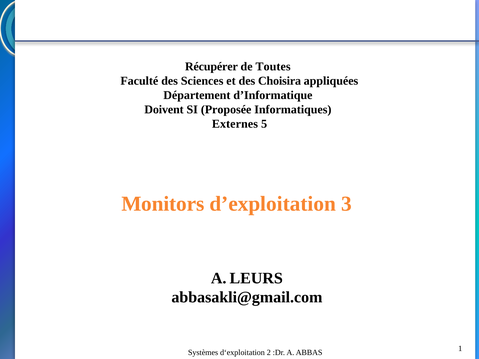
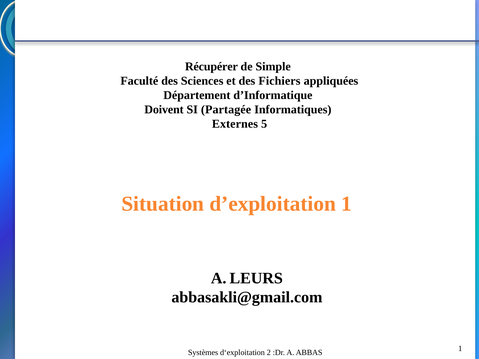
Toutes: Toutes -> Simple (273, 67)
Choisira: Choisira -> Fichiers (279, 81)
Proposée: Proposée -> Partagée (226, 110)
Monitors: Monitors -> Situation (163, 204)
d’exploitation 3: 3 -> 1 (347, 204)
